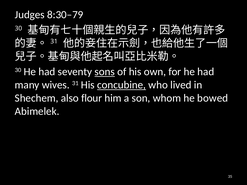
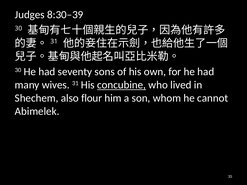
8:30–79: 8:30–79 -> 8:30–39 (65, 15)
sons underline: present -> none (105, 72)
bowed: bowed -> cannot (213, 98)
